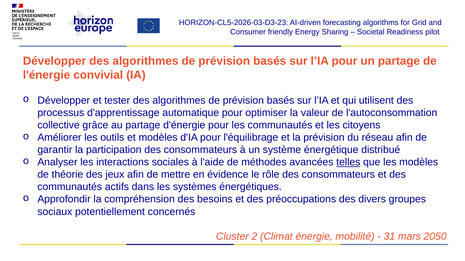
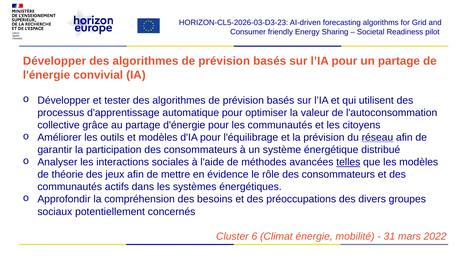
réseau underline: none -> present (377, 138)
2: 2 -> 6 (254, 237)
2050: 2050 -> 2022 (435, 237)
